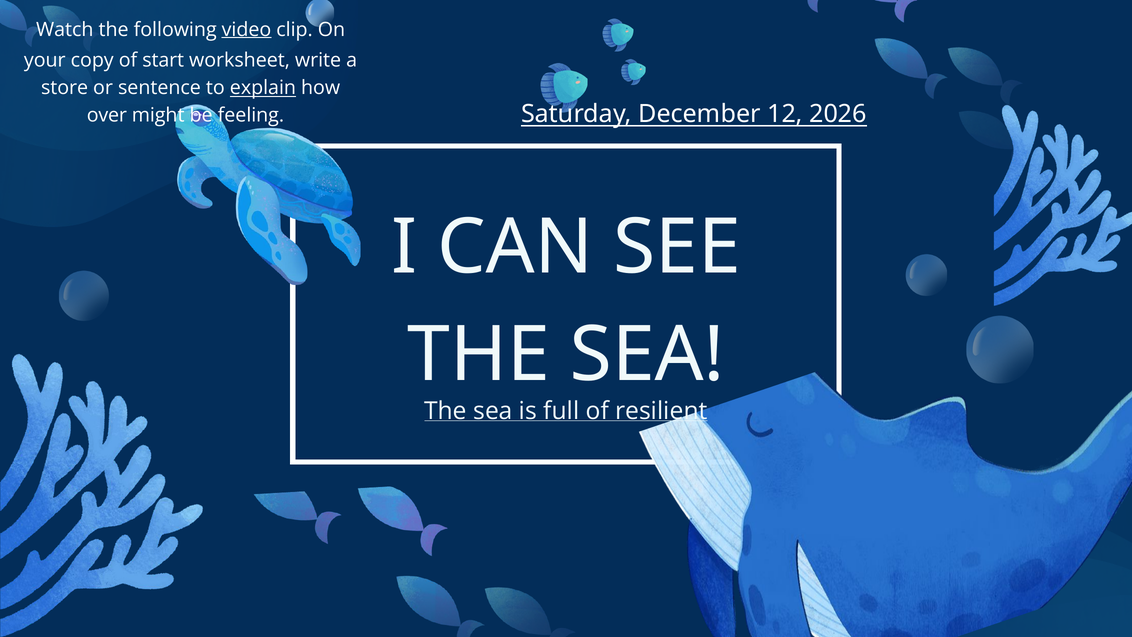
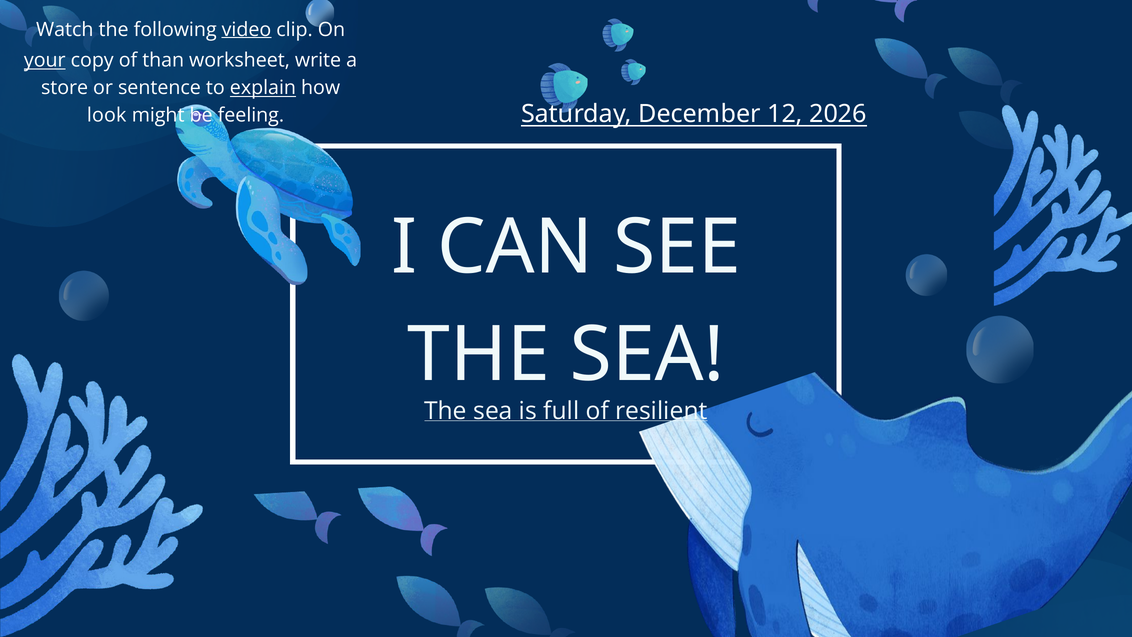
your underline: none -> present (45, 60)
start: start -> than (163, 60)
over: over -> look (107, 115)
